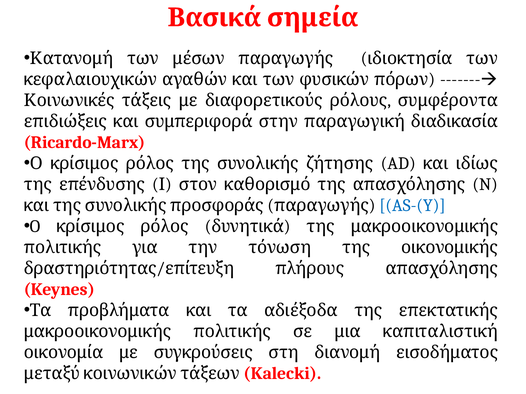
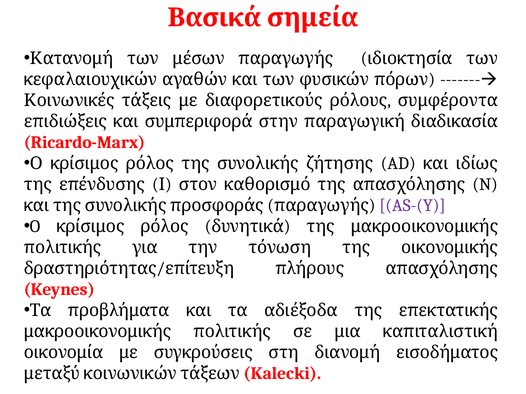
AS-(Y colour: blue -> purple (413, 206)
